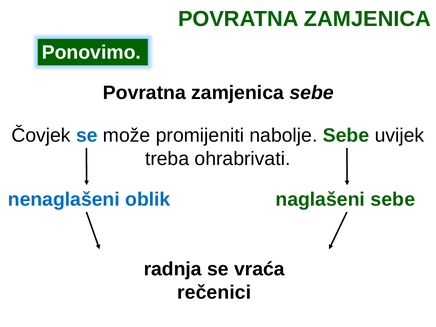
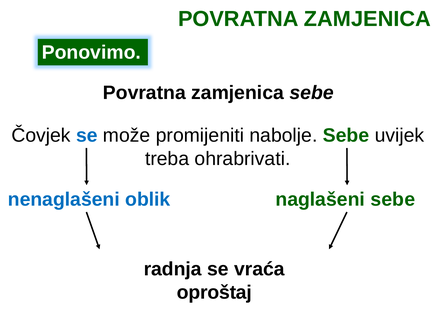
rečenici: rečenici -> oproštaj (214, 293)
